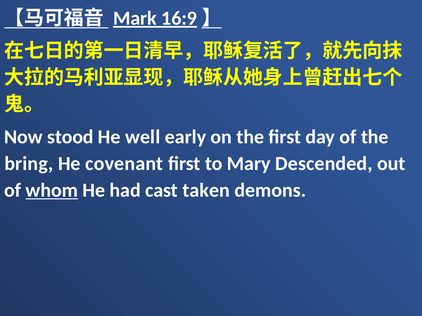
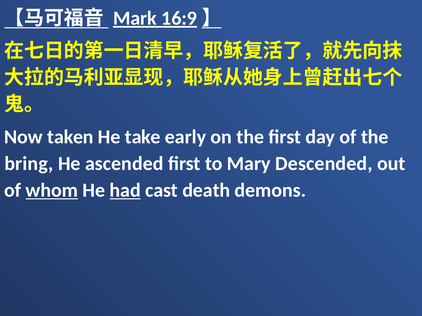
stood: stood -> taken (70, 137)
well: well -> take (143, 137)
covenant: covenant -> ascended (124, 164)
had underline: none -> present (125, 191)
taken: taken -> death (206, 191)
